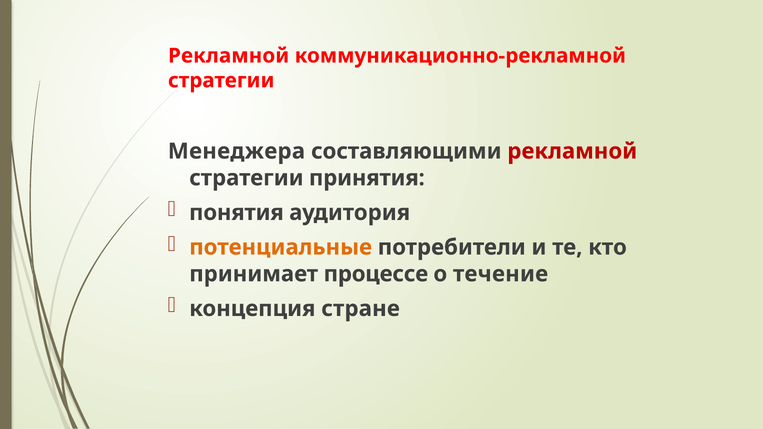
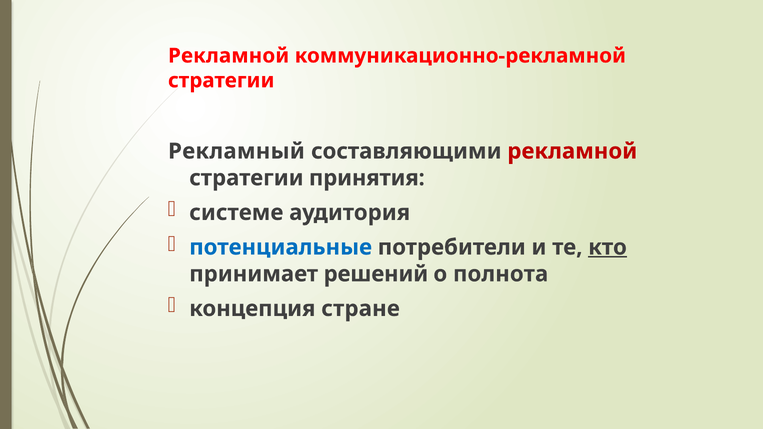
Менеджера: Менеджера -> Рекламный (236, 151)
понятия: понятия -> системе (236, 213)
потенциальные colour: orange -> blue (281, 247)
кто underline: none -> present (608, 247)
процессе: процессе -> решений (376, 274)
течение: течение -> полнота (501, 274)
